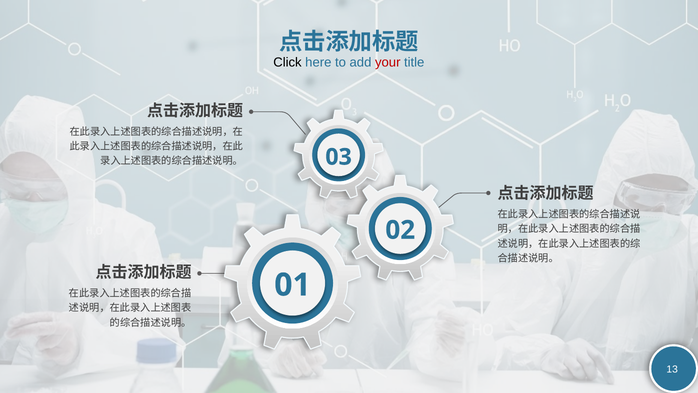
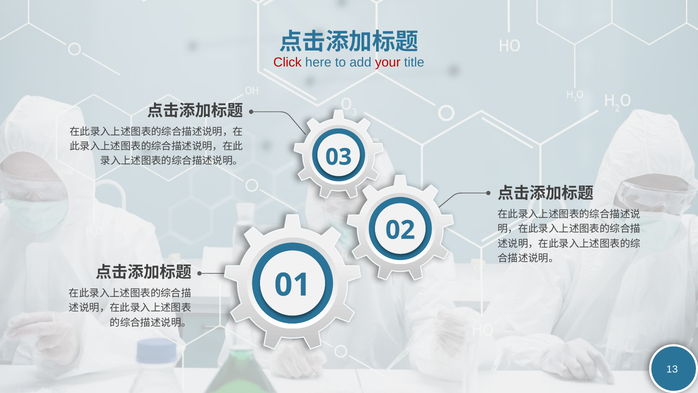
Click colour: black -> red (287, 63)
